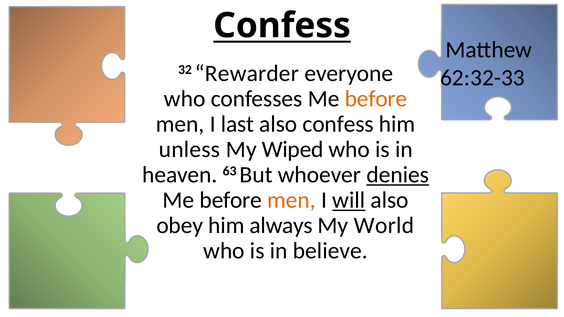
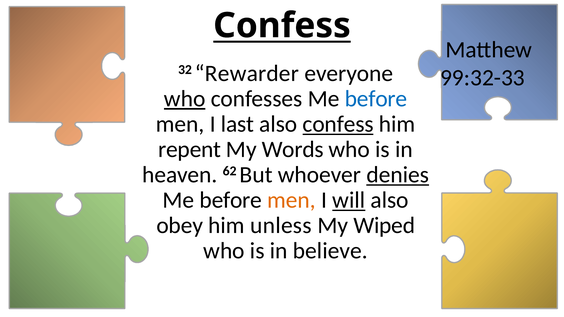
62:32-33: 62:32-33 -> 99:32-33 (482, 78)
who underline: none -> present (185, 99)
before colour: orange -> blue (376, 99)
confess underline: none -> present (338, 124)
unless: unless -> repent (190, 150)
Wiped: Wiped -> Words (293, 150)
63: 63 -> 62 (230, 171)
always: always -> unless (281, 226)
World: World -> Wiped (384, 226)
